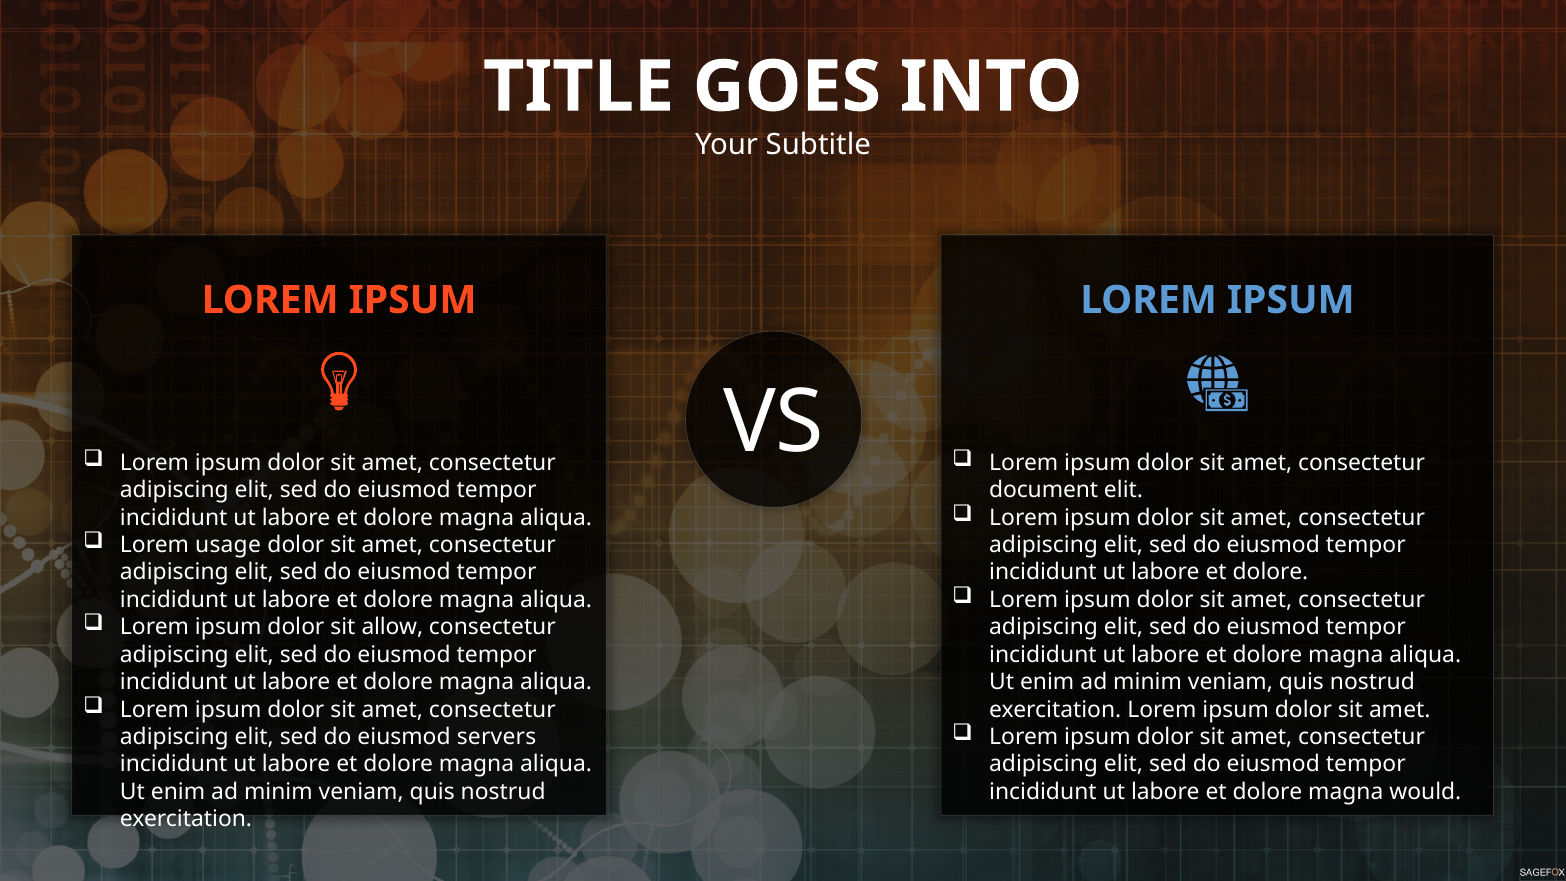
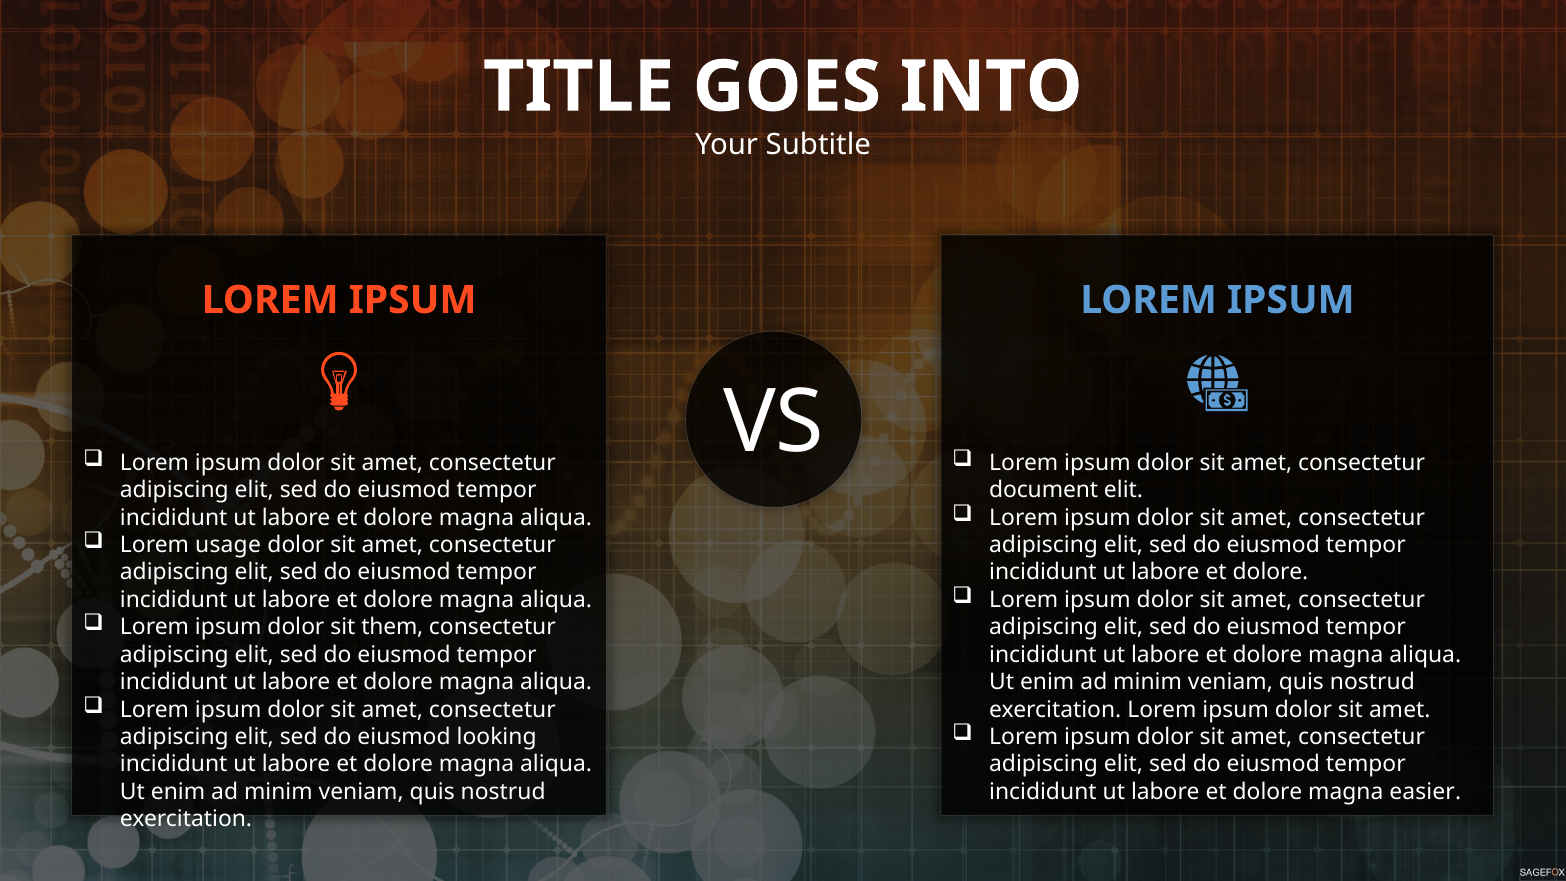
allow: allow -> them (392, 627)
servers: servers -> looking (497, 737)
would: would -> easier (1425, 792)
